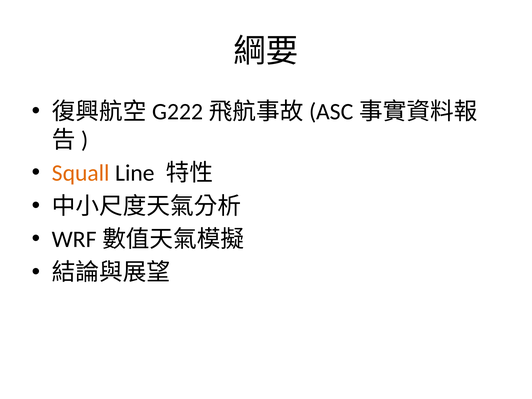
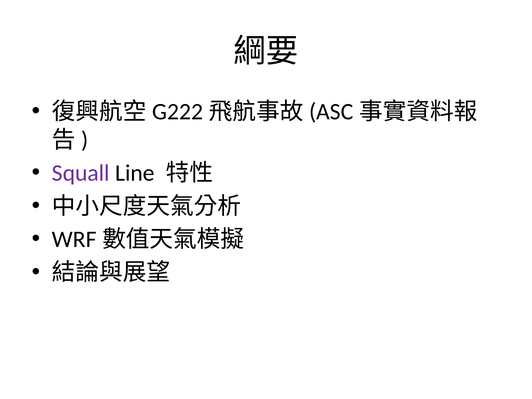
Squall colour: orange -> purple (81, 173)
